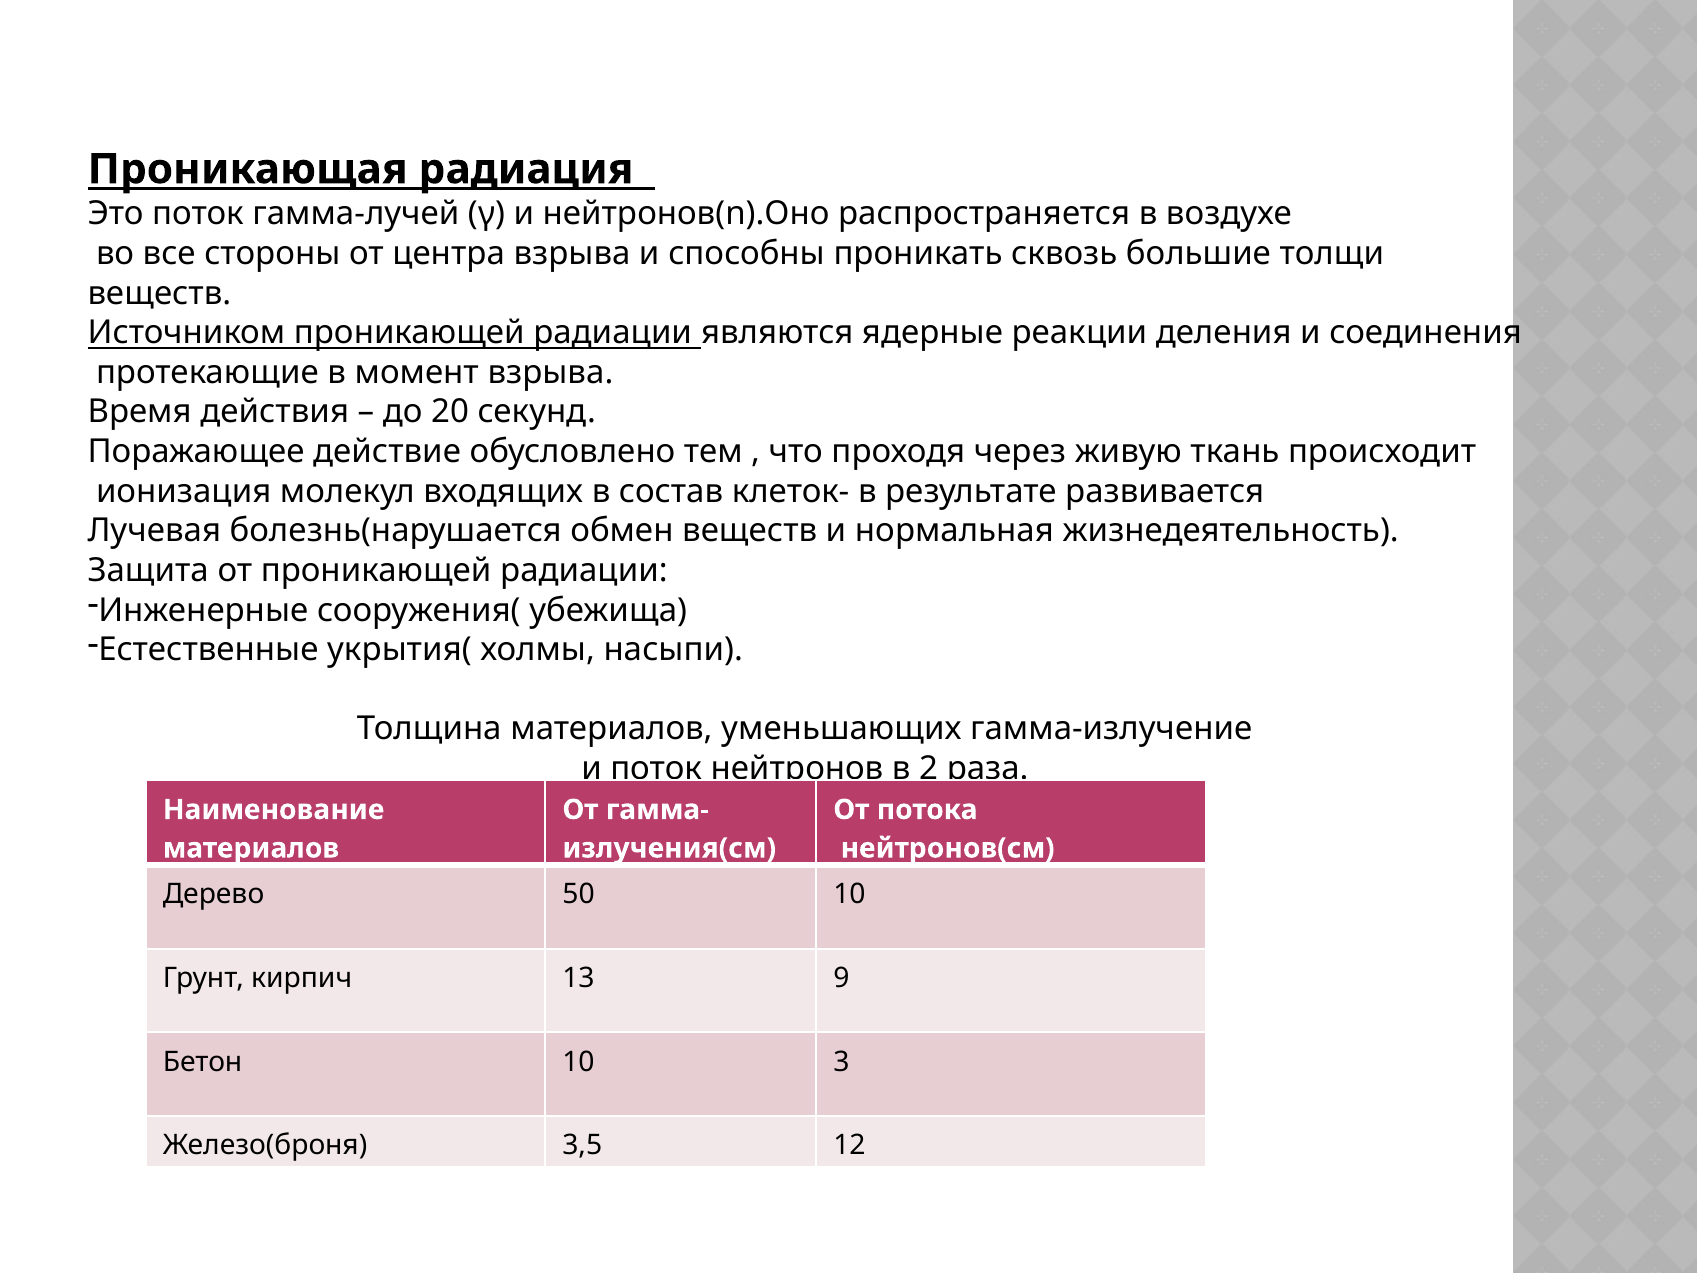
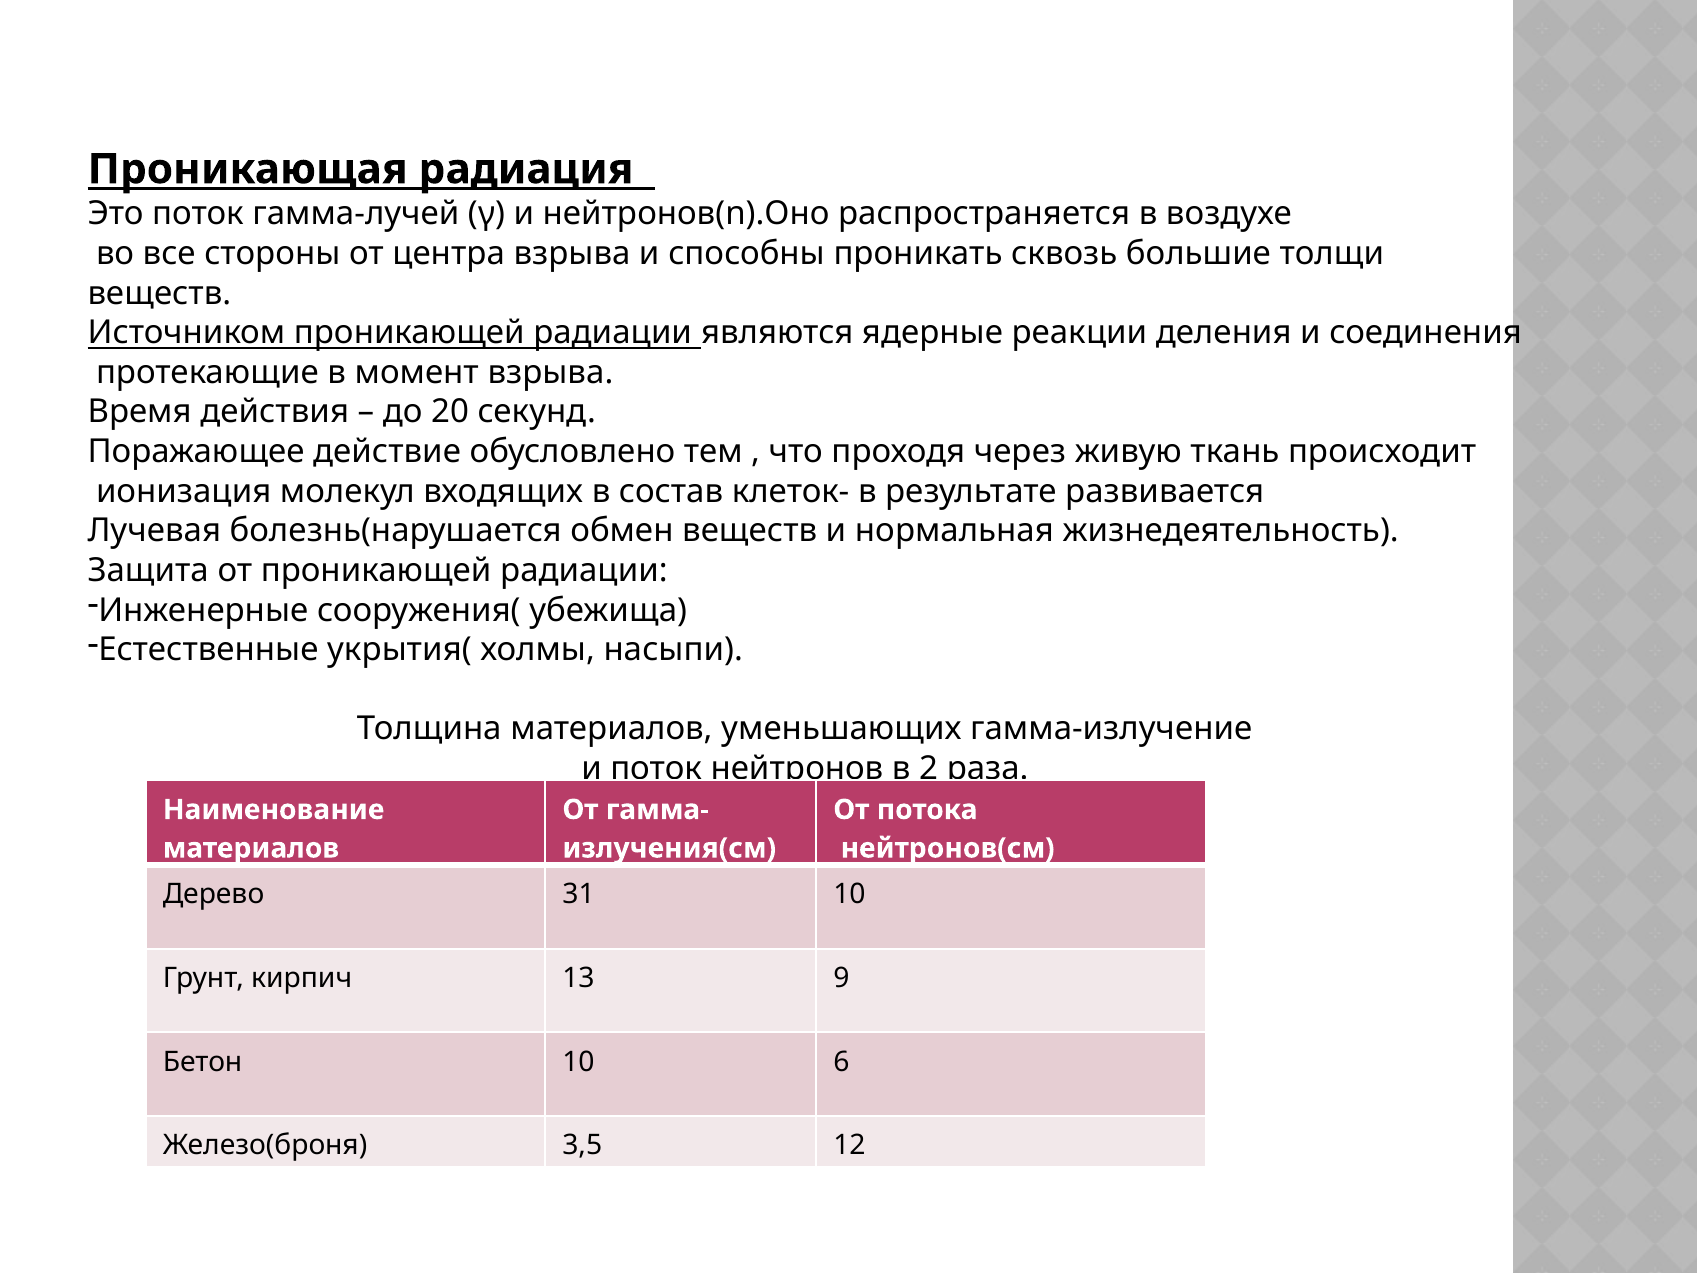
50: 50 -> 31 (579, 894)
3: 3 -> 6 (841, 1062)
